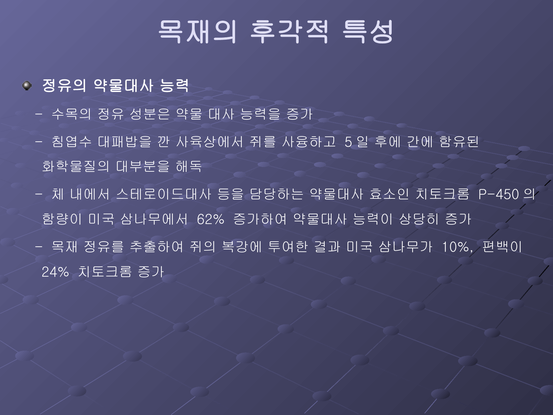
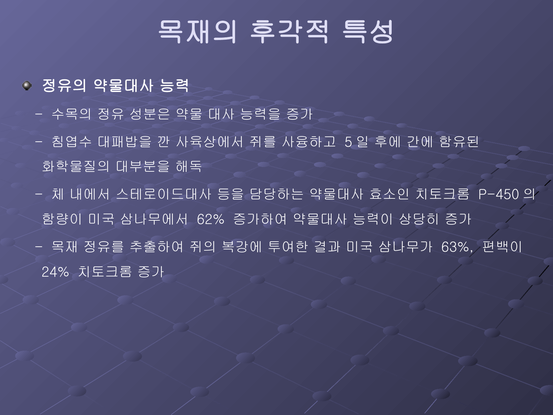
10%: 10% -> 63% (458, 247)
